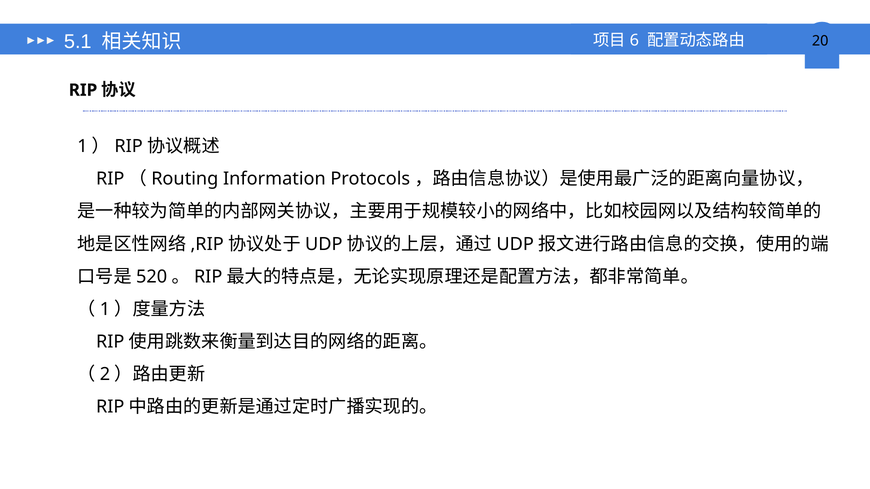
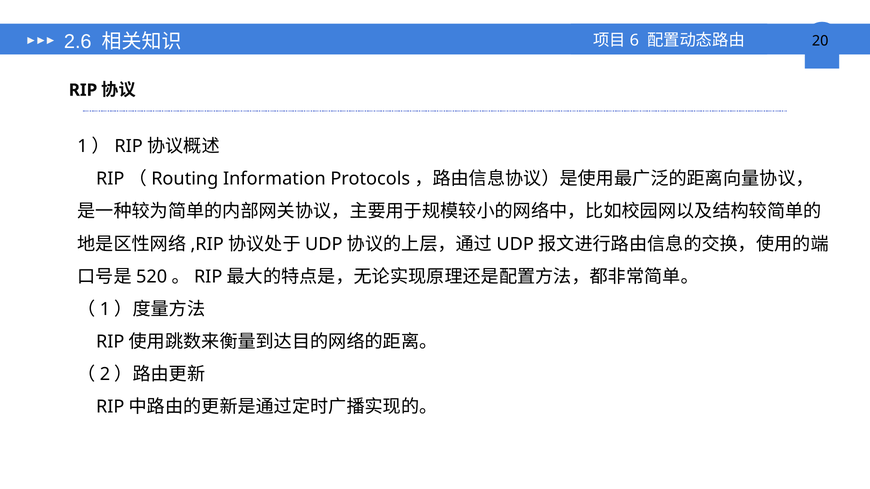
5.1: 5.1 -> 2.6 (78, 42)
